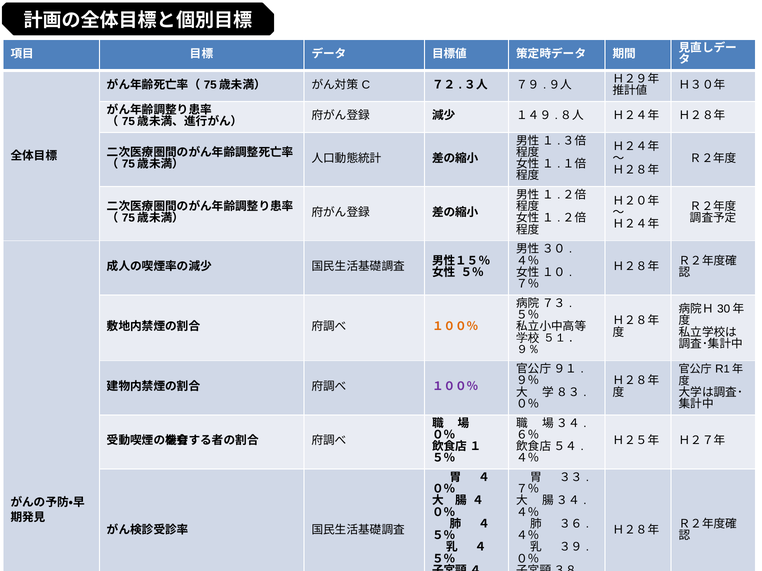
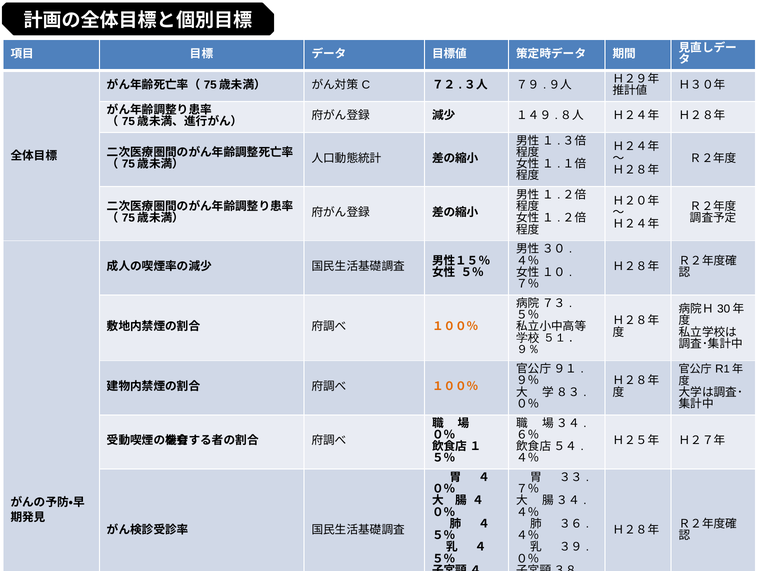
１００％ colour: purple -> orange (455, 387)
